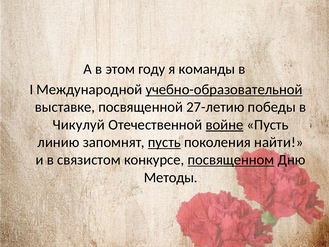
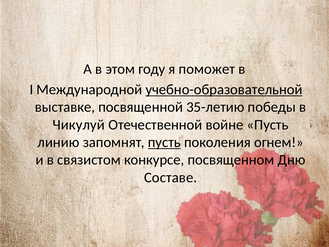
команды: команды -> поможет (207, 69)
27-летию: 27-летию -> 35-летию (215, 107)
войне underline: present -> none (225, 125)
найти: найти -> огнем (279, 142)
посвященном underline: present -> none (231, 160)
Методы: Методы -> Составе (171, 177)
